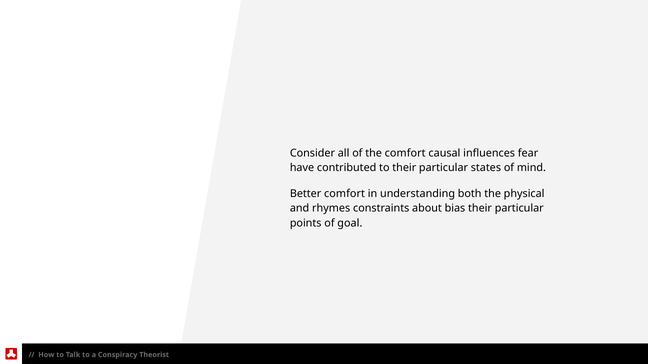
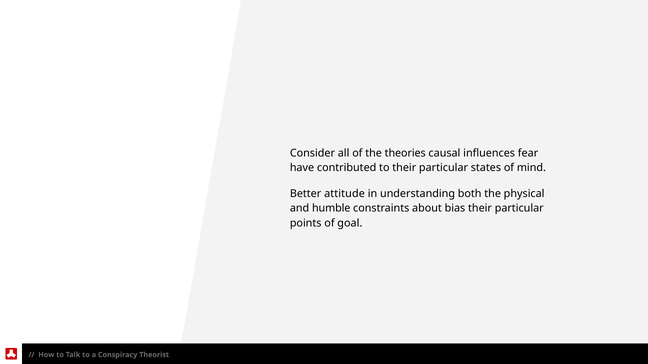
the comfort: comfort -> theories (405, 153)
Better comfort: comfort -> attitude (345, 194)
rhymes: rhymes -> humble (331, 209)
